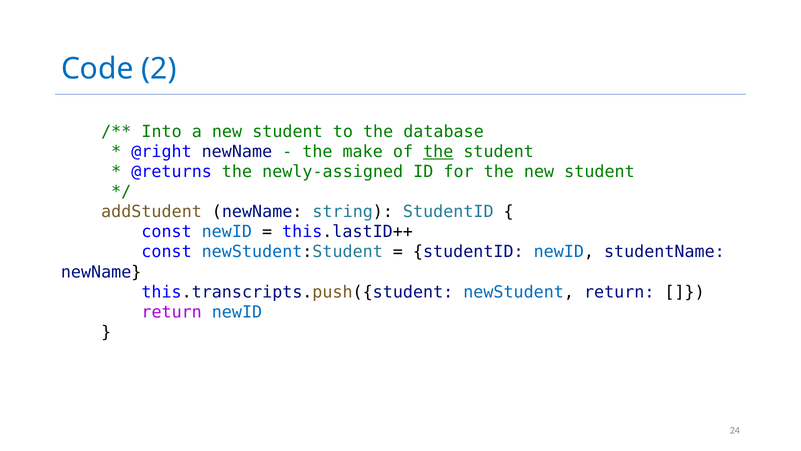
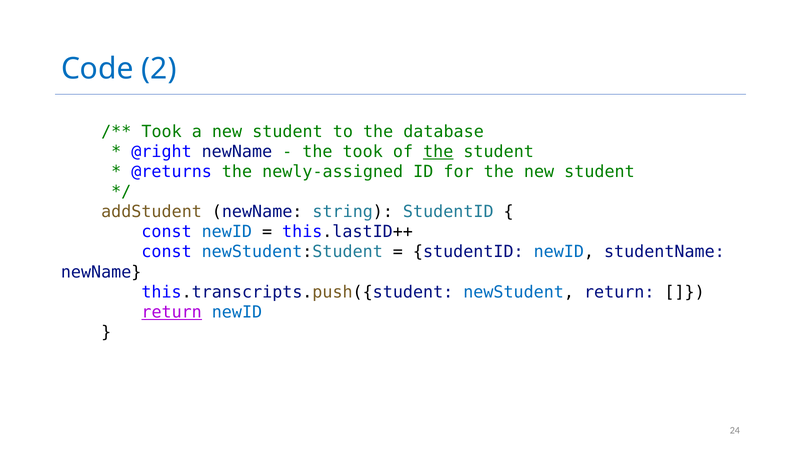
Into: Into -> Took (162, 132)
the make: make -> took (363, 152)
return underline: none -> present (172, 312)
